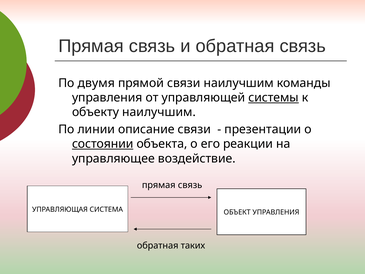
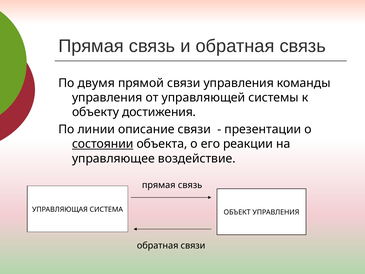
связи наилучшим: наилучшим -> управления (239, 83)
системы underline: present -> none (274, 98)
объекту наилучшим: наилучшим -> достижения (159, 112)
обратная таких: таких -> связи (193, 245)
